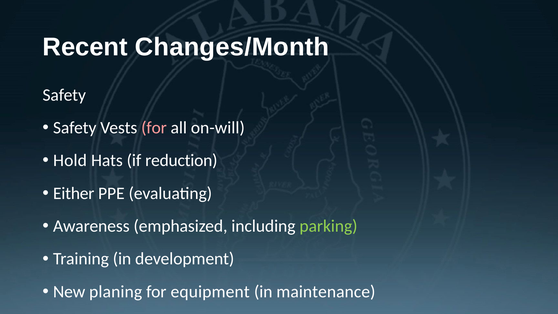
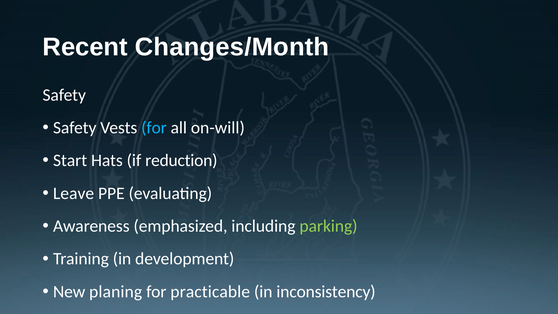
for colour: pink -> light blue (154, 128)
Hold: Hold -> Start (70, 160)
Either: Either -> Leave (74, 193)
equipment: equipment -> practicable (210, 292)
maintenance: maintenance -> inconsistency (326, 292)
